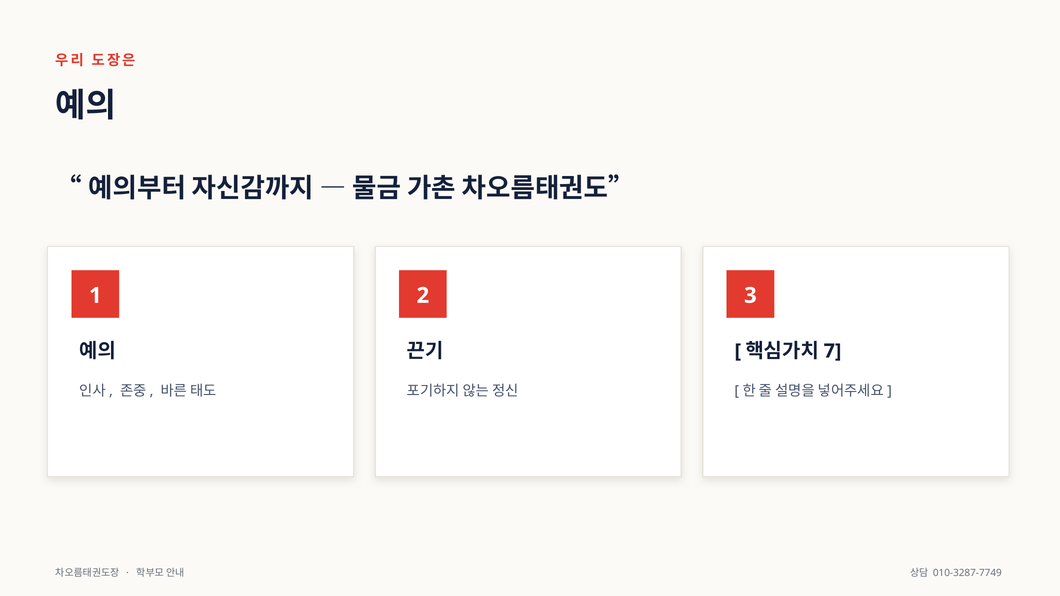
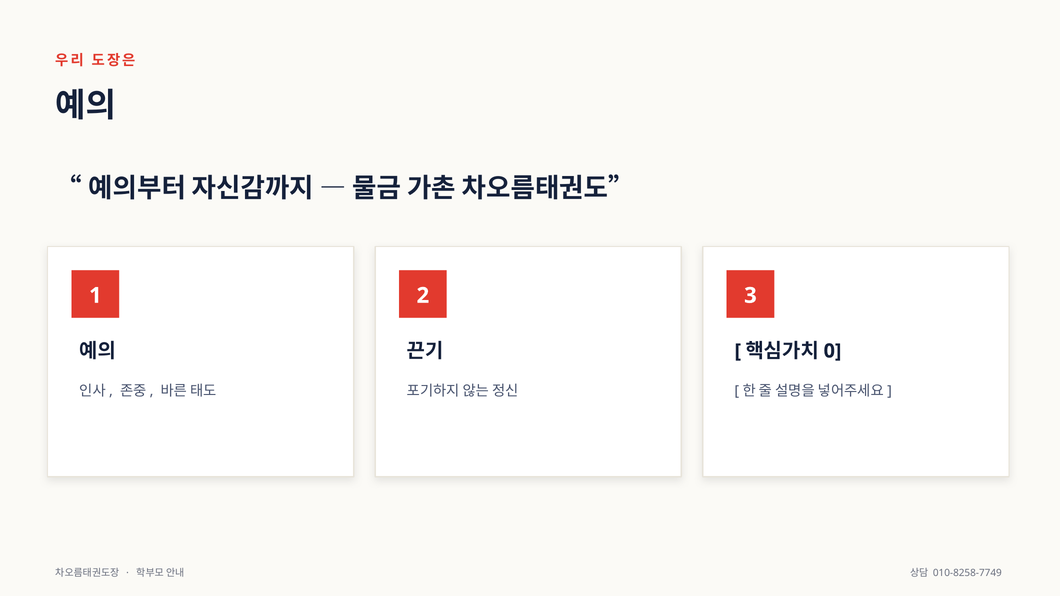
7: 7 -> 0 (833, 351)
010-3287-7749: 010-3287-7749 -> 010-8258-7749 (967, 573)
